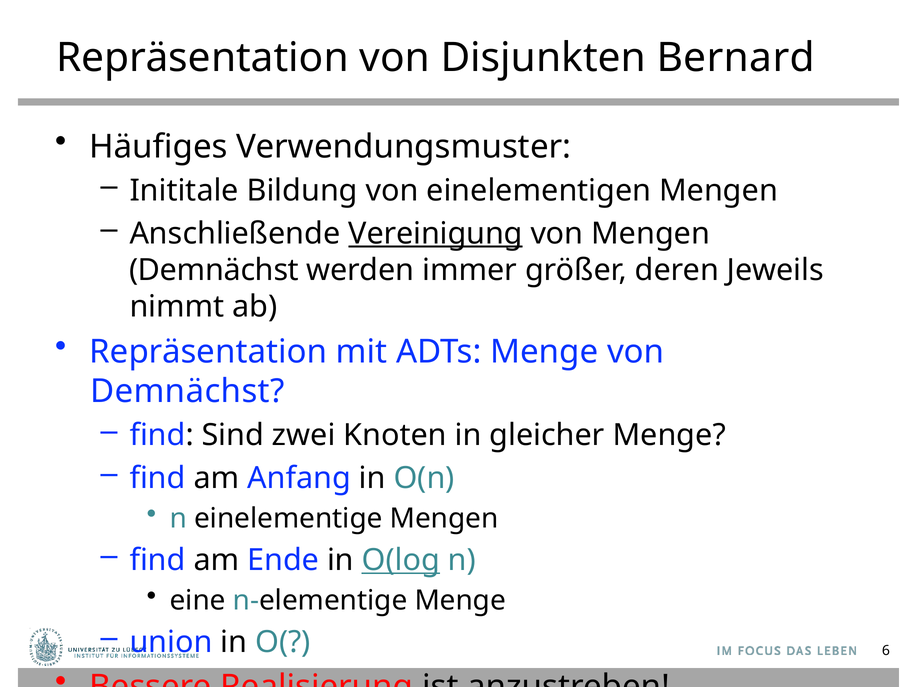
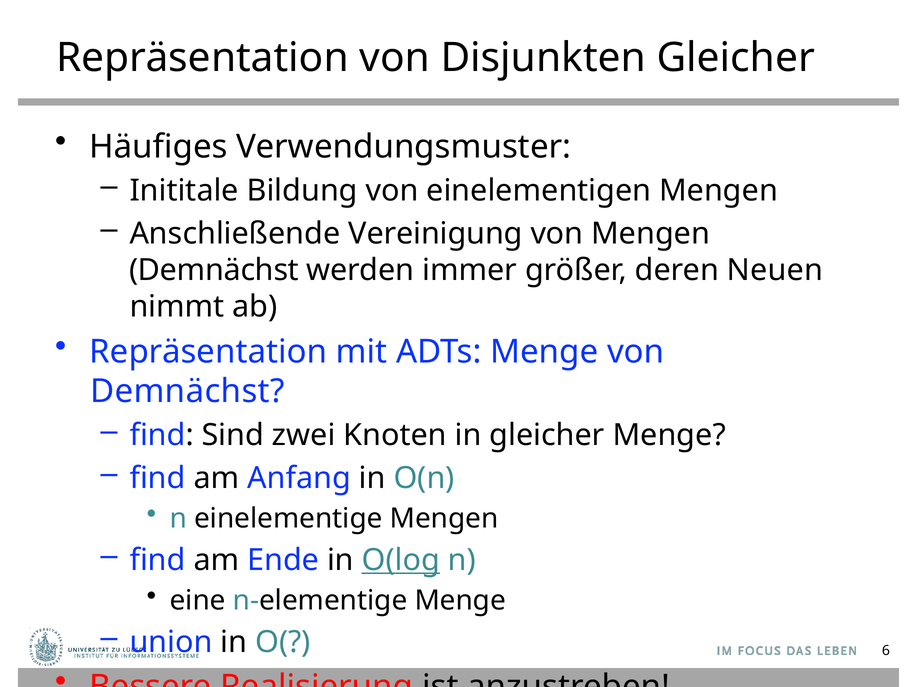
Disjunkten Bernard: Bernard -> Gleicher (736, 58)
Vereinigung underline: present -> none (436, 234)
Jeweils: Jeweils -> Neuen (775, 270)
